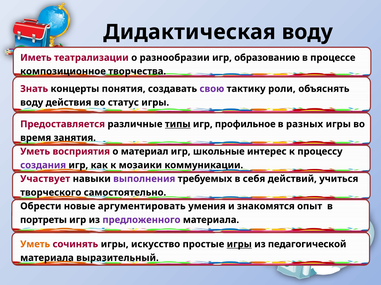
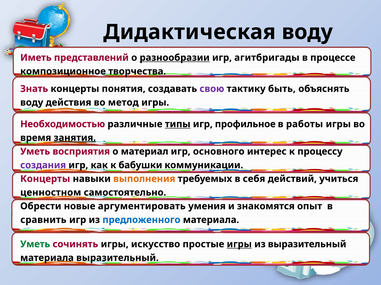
театрализации: театрализации -> представлений (91, 58)
разнообразии underline: none -> present (175, 58)
образованию: образованию -> агитбригады (267, 58)
роли: роли -> быть (282, 89)
статус: статус -> метод (123, 103)
Предоставляется: Предоставляется -> Необходимостью (63, 124)
разных: разных -> работы (305, 124)
занятия underline: none -> present (75, 138)
школьные: школьные -> основного (219, 152)
мозаики: мозаики -> бабушки (140, 166)
Участвует: Участвует -> Концерты (45, 179)
выполнения colour: purple -> orange (144, 179)
творческого: творческого -> ценностном (51, 193)
портреты: портреты -> сравнить (43, 220)
предложенного colour: purple -> blue (141, 220)
Уметь colour: orange -> green (35, 245)
из педагогической: педагогической -> выразительный (307, 245)
